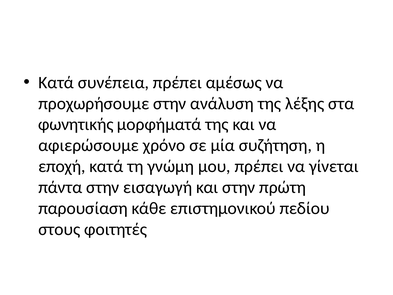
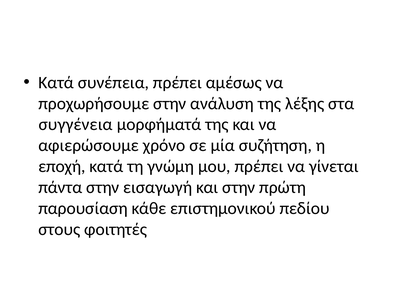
φωνητικής: φωνητικής -> συγγένεια (76, 124)
